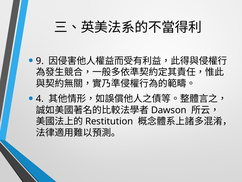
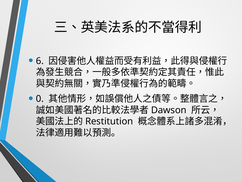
9: 9 -> 6 (40, 61)
4: 4 -> 0 (40, 99)
